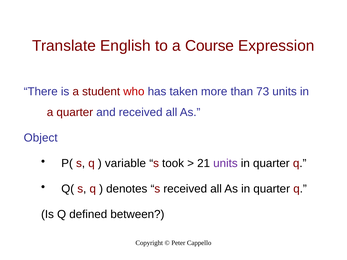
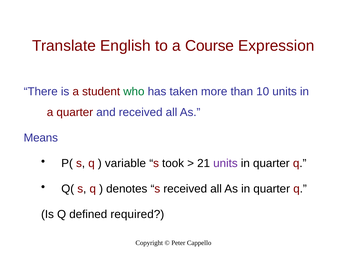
who colour: red -> green (134, 92)
73: 73 -> 10 (263, 92)
Object: Object -> Means (41, 138)
between: between -> required (137, 215)
